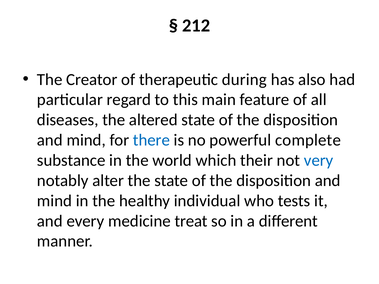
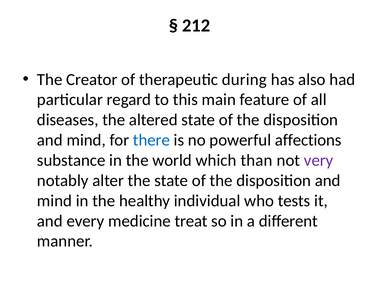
complete: complete -> affections (308, 140)
their: their -> than (256, 160)
very colour: blue -> purple (319, 160)
